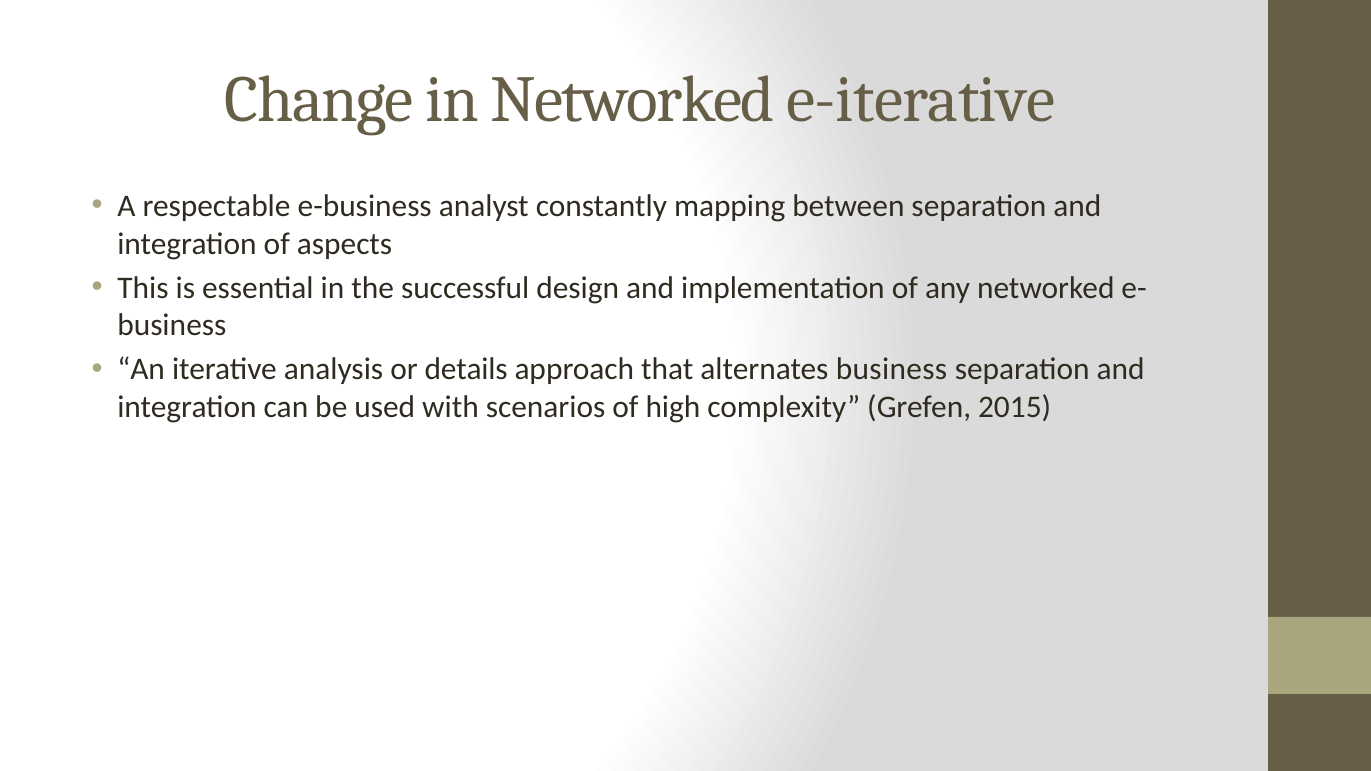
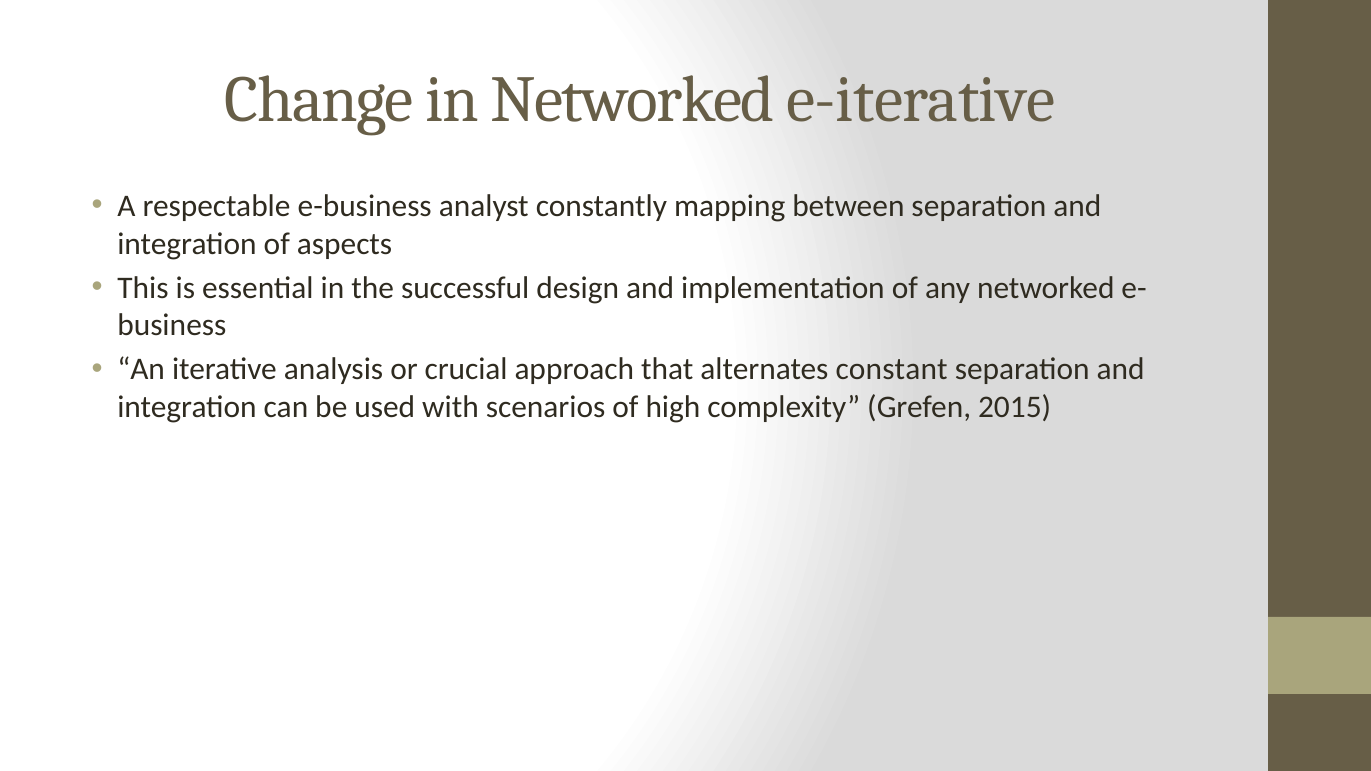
details: details -> crucial (466, 369)
alternates business: business -> constant (892, 369)
